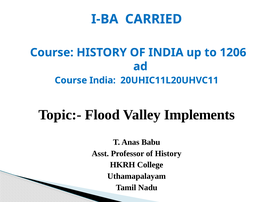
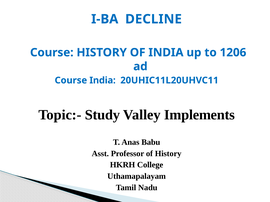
CARRIED: CARRIED -> DECLINE (154, 19)
Flood: Flood -> Study (102, 115)
